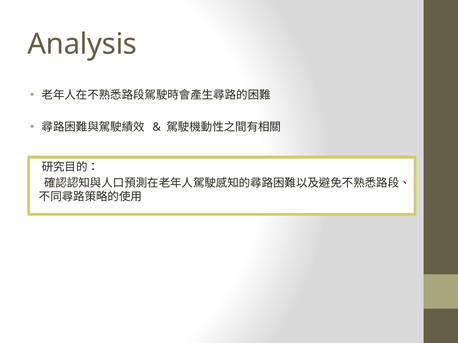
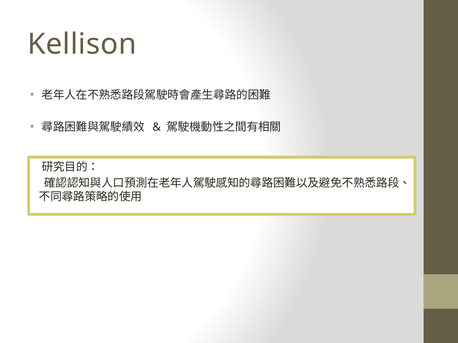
Analysis: Analysis -> Kellison (82, 44)
